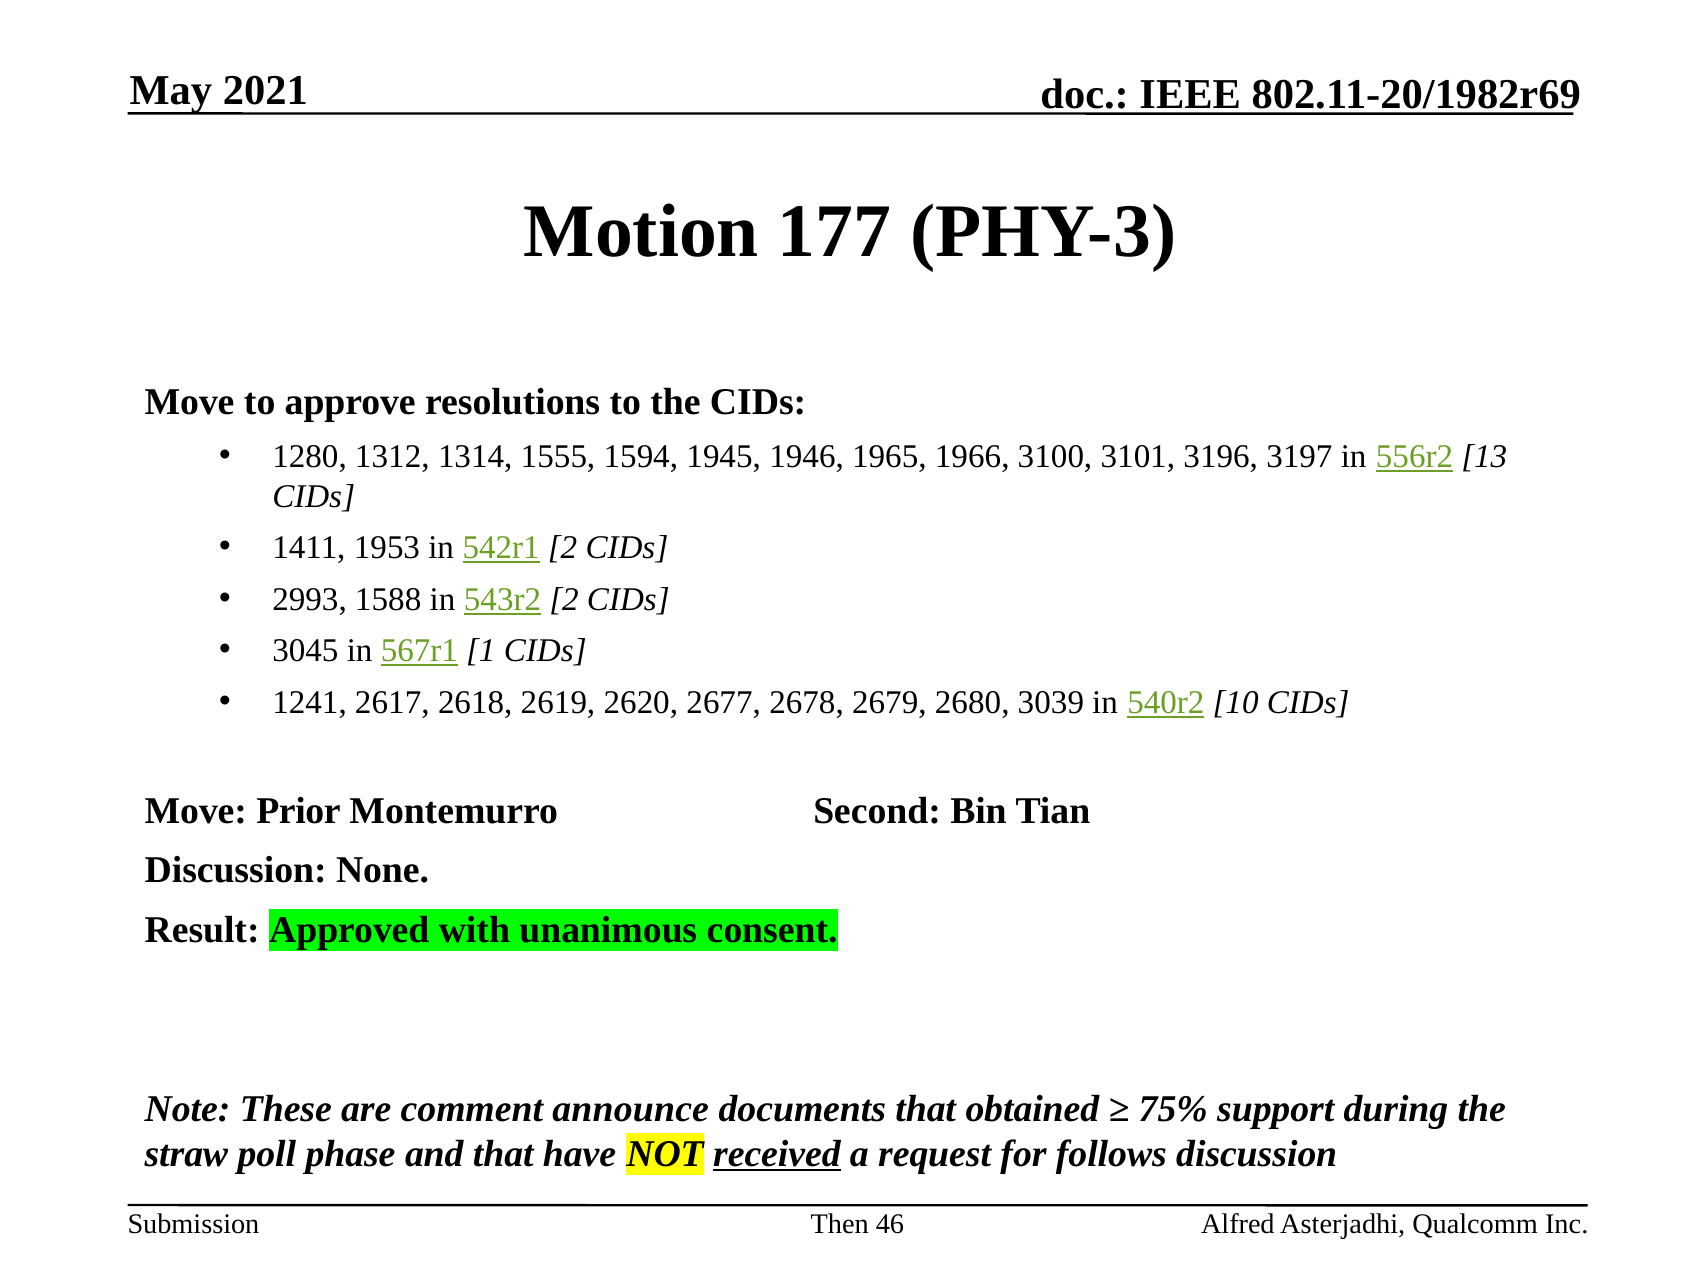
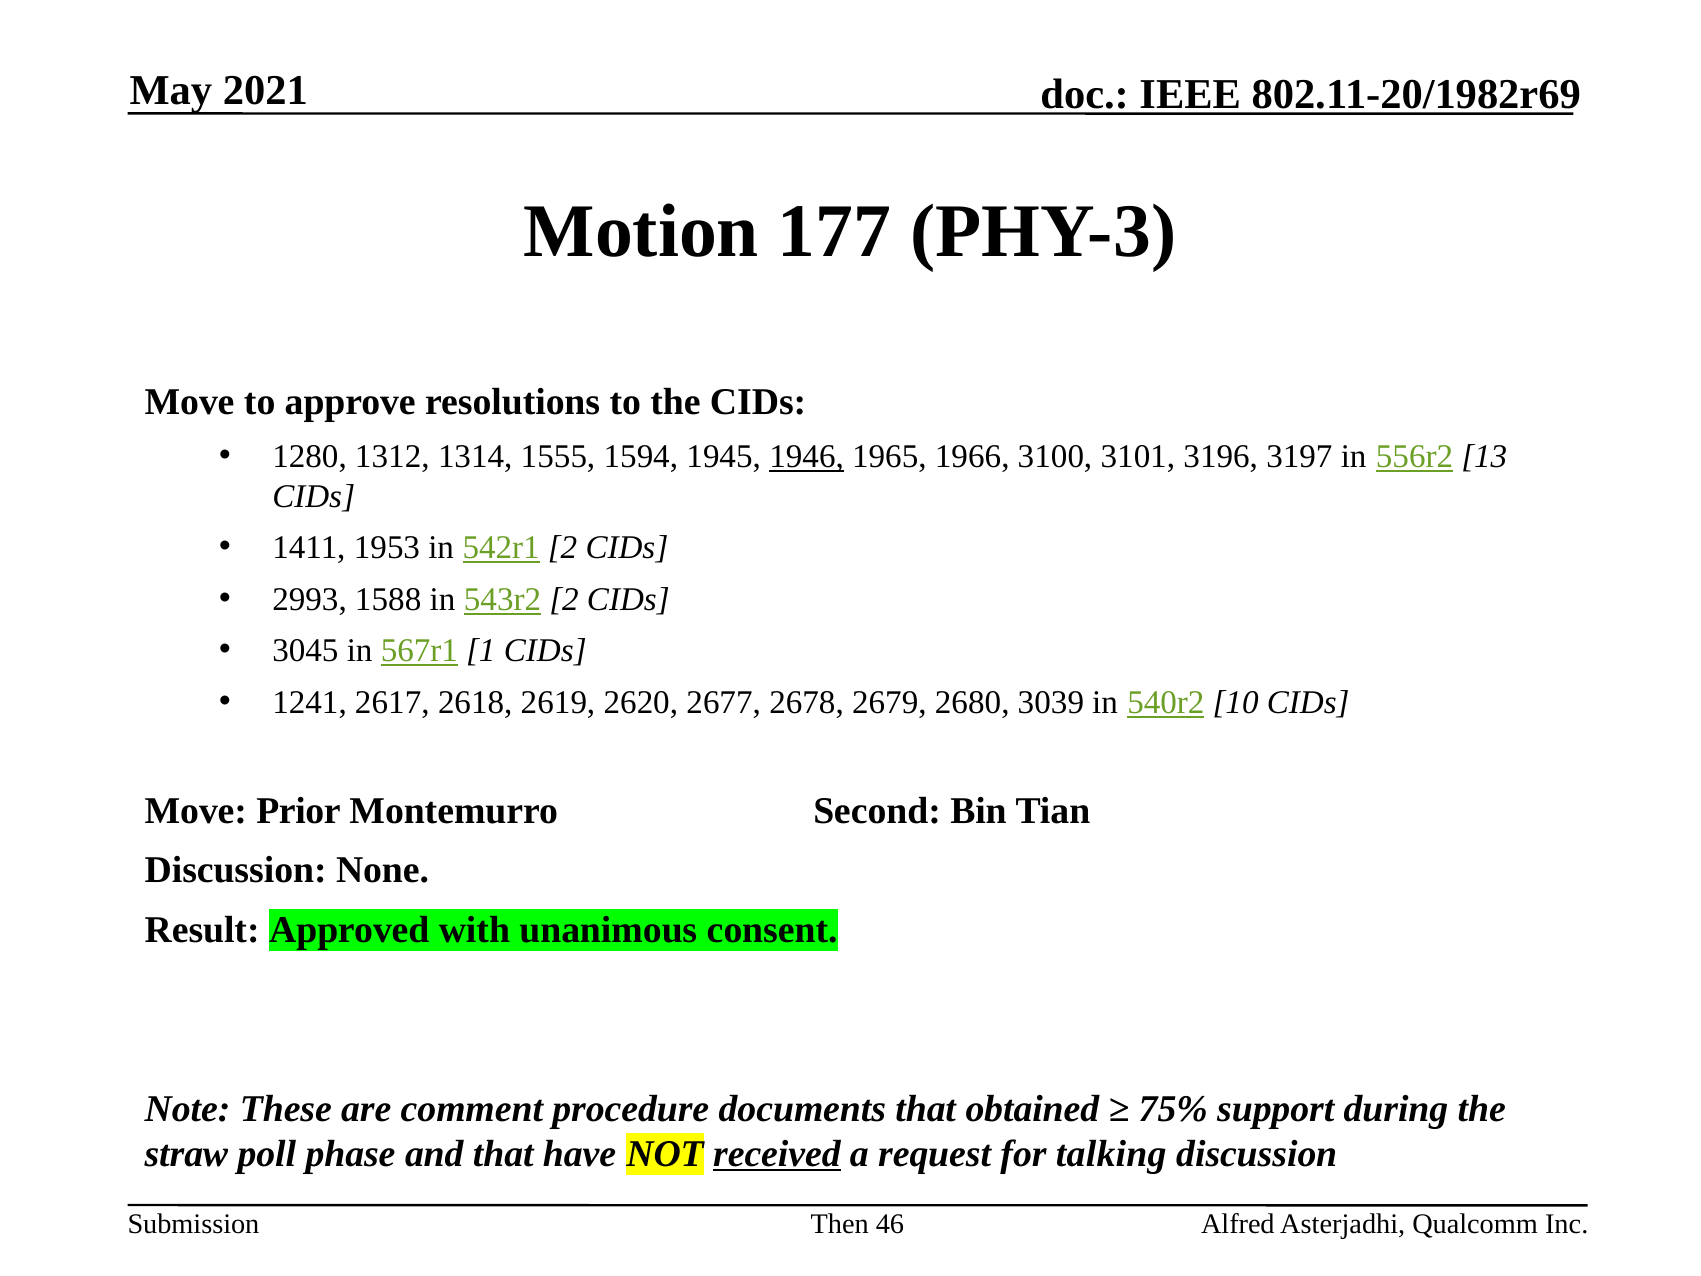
1946 underline: none -> present (807, 456)
announce: announce -> procedure (631, 1108)
follows: follows -> talking (1111, 1154)
